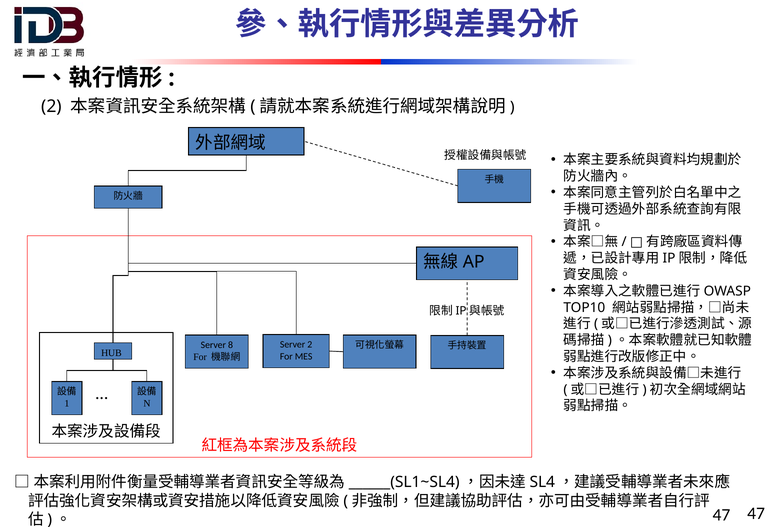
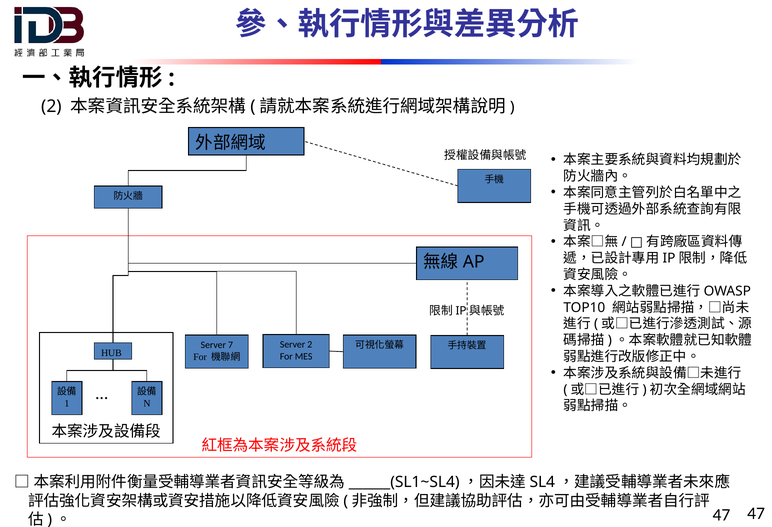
8: 8 -> 7 (231, 345)
